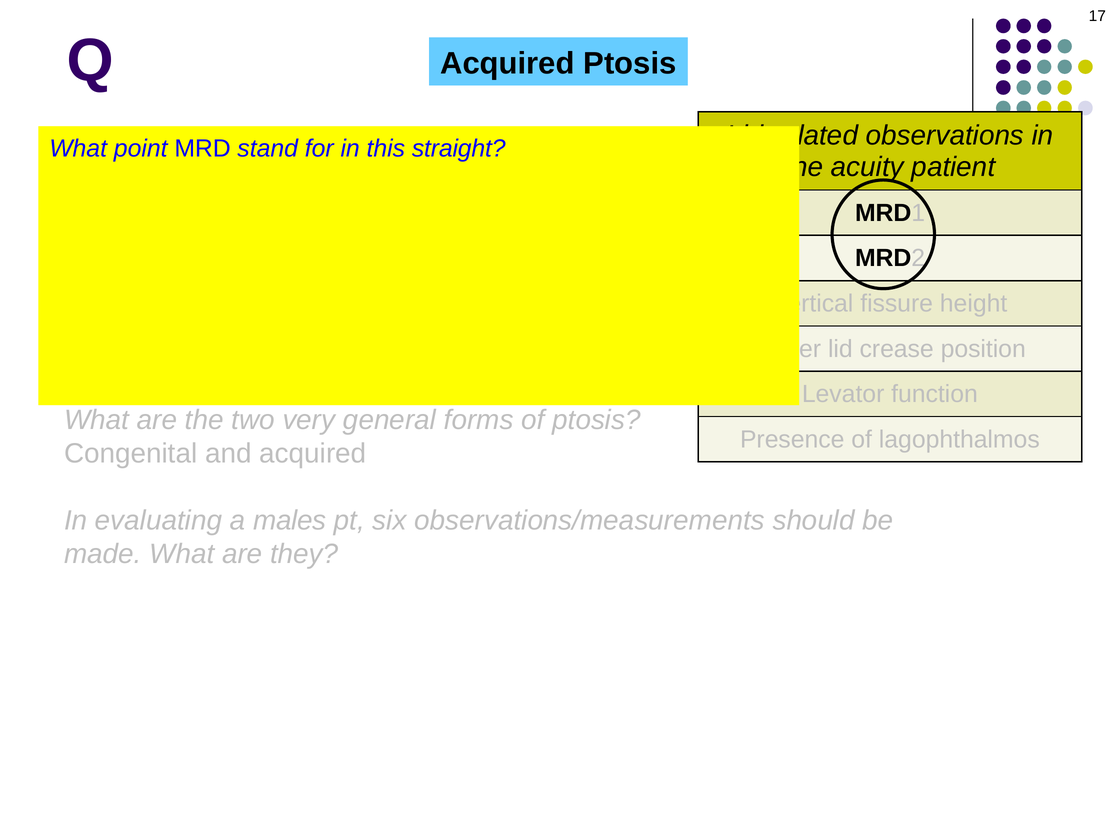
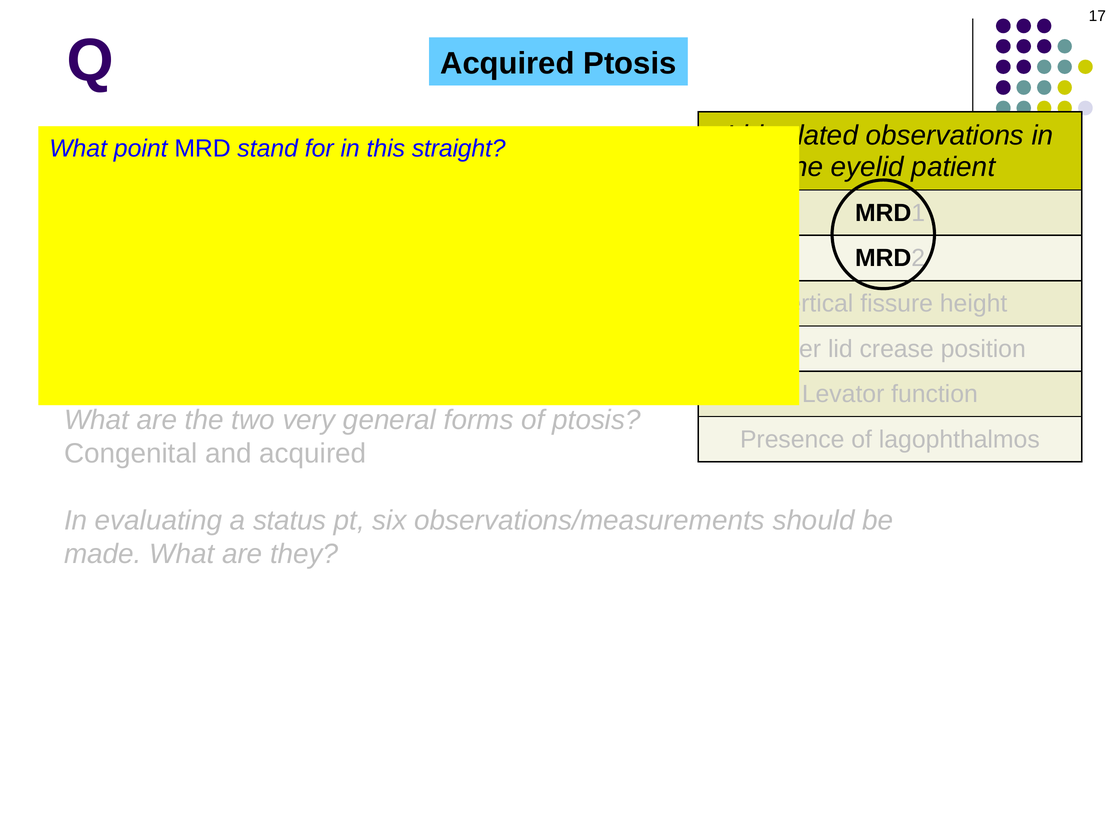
acuity: acuity -> eyelid (867, 167)
males: males -> status (290, 520)
